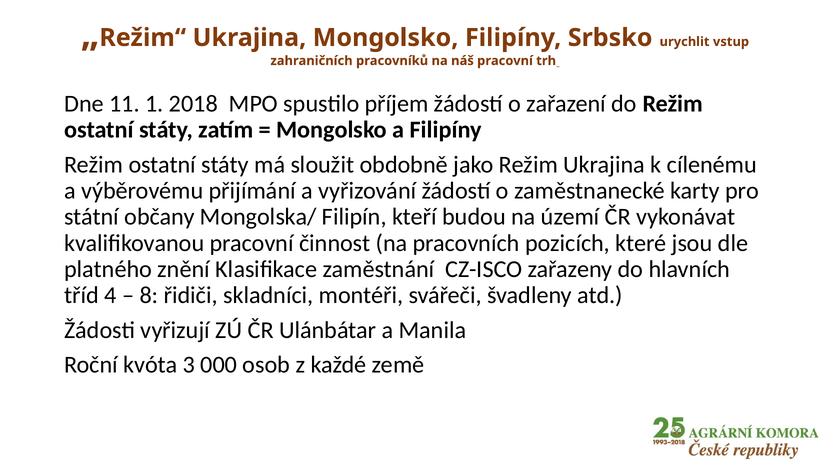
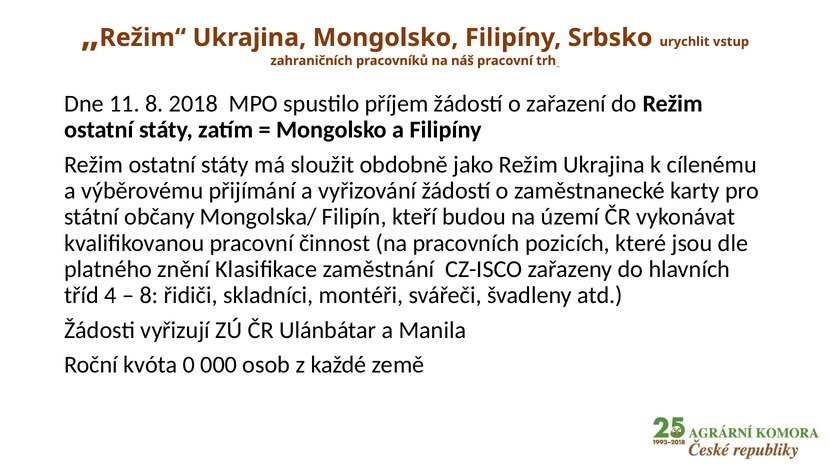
11 1: 1 -> 8 (154, 104)
3: 3 -> 0 (189, 365)
